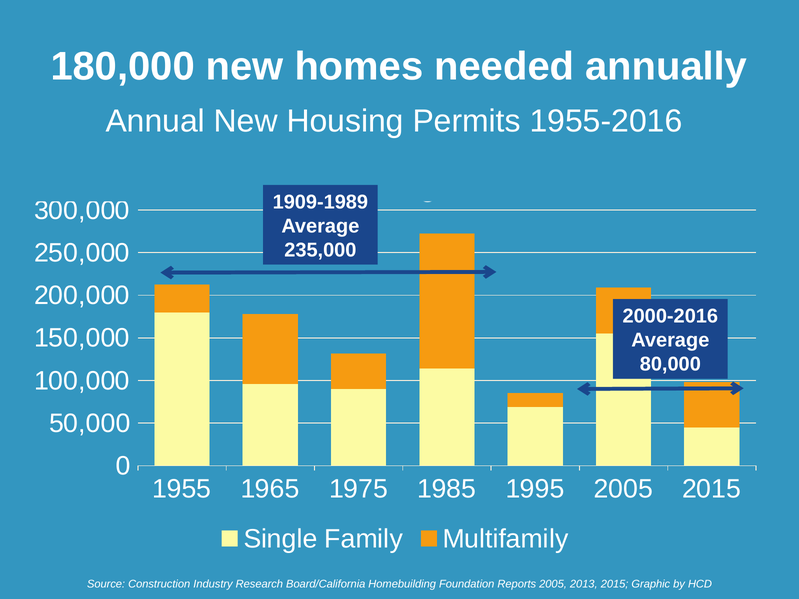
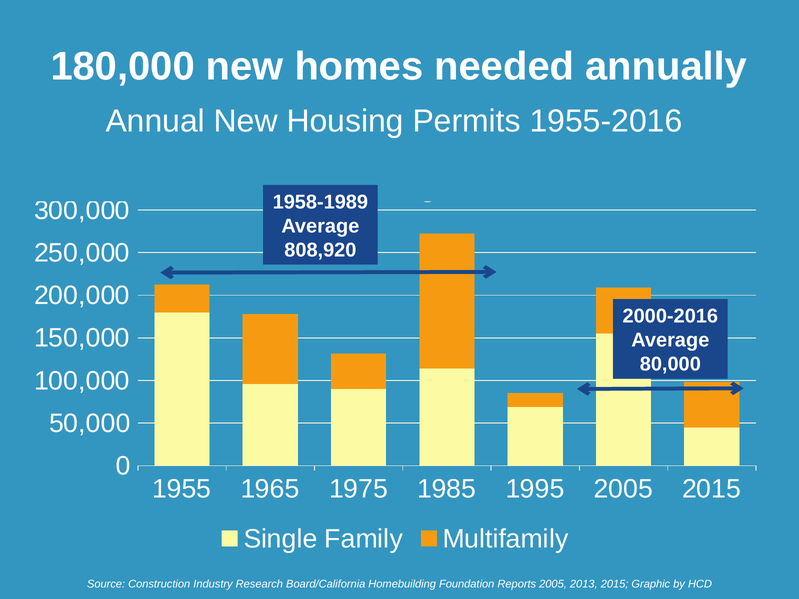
1909-1989: 1909-1989 -> 1958-1989 (320, 202)
235,000: 235,000 -> 808,920 (320, 250)
